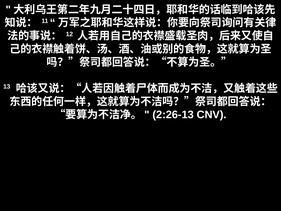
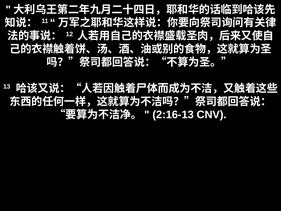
2:26-13: 2:26-13 -> 2:16-13 (173, 115)
